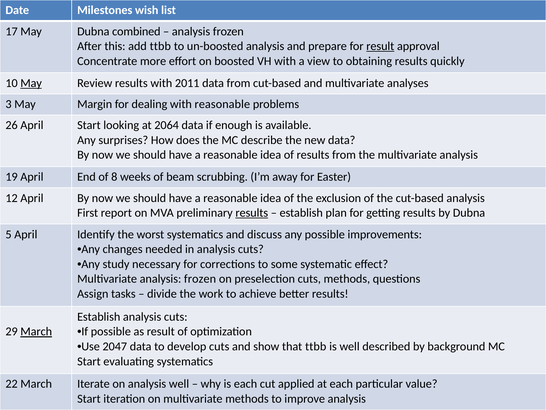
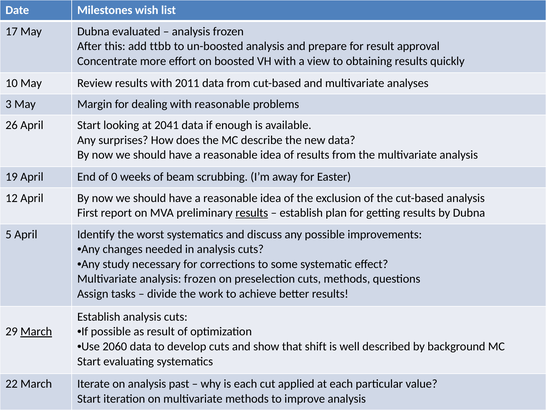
combined: combined -> evaluated (136, 31)
result underline: present -> none (380, 46)
May underline: present -> none (31, 83)
2064: 2064 -> 2041 (167, 125)
8: 8 -> 0 (114, 177)
2047: 2047 -> 2060 (115, 346)
that ttbb: ttbb -> shift (316, 346)
analysis well: well -> past (179, 383)
